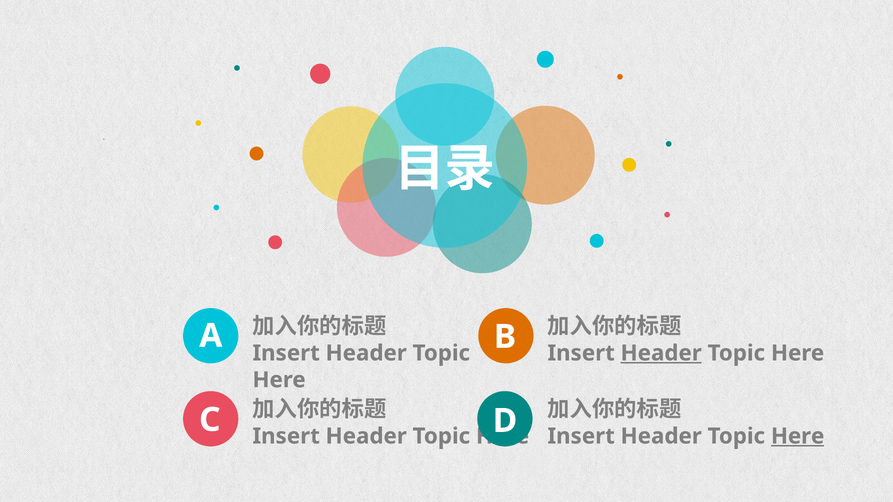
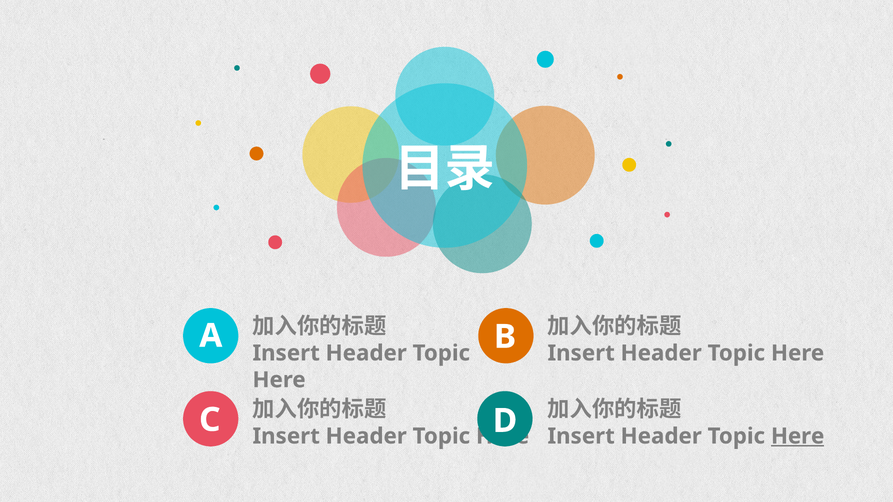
Header underline: present -> none (661, 353)
